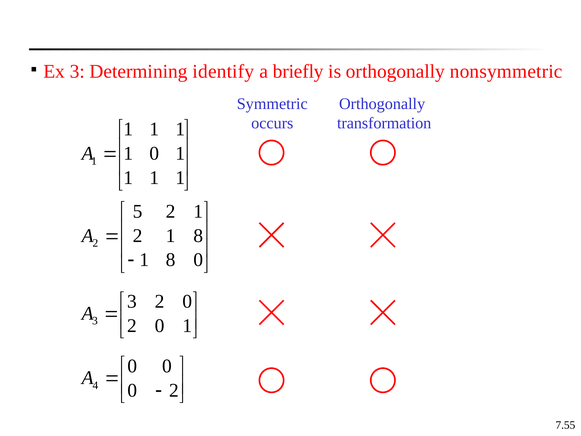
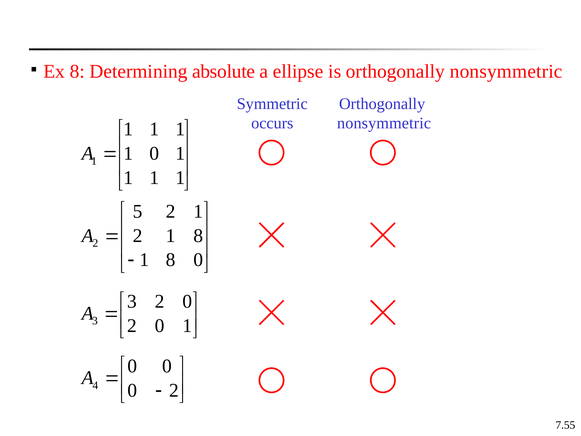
Ex 3: 3 -> 8 (77, 71)
identify: identify -> absolute (224, 71)
briefly: briefly -> ellipse (298, 71)
transformation: transformation -> nonsymmetric (384, 123)
